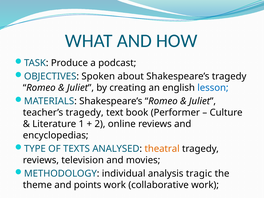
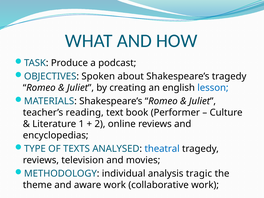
teacher’s tragedy: tragedy -> reading (85, 113)
theatral colour: orange -> blue (162, 149)
points: points -> aware (88, 185)
